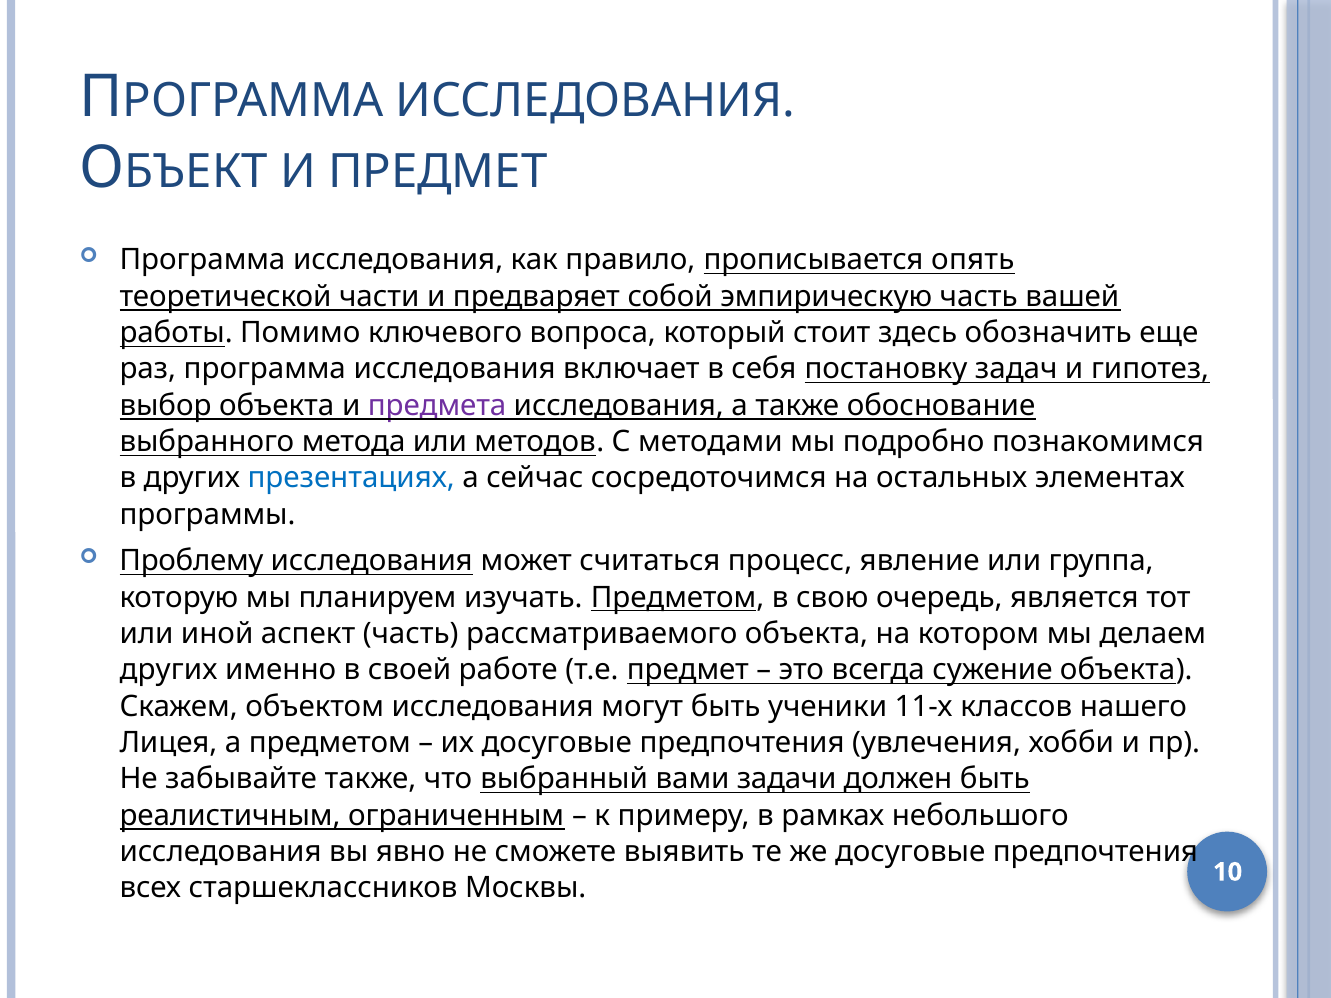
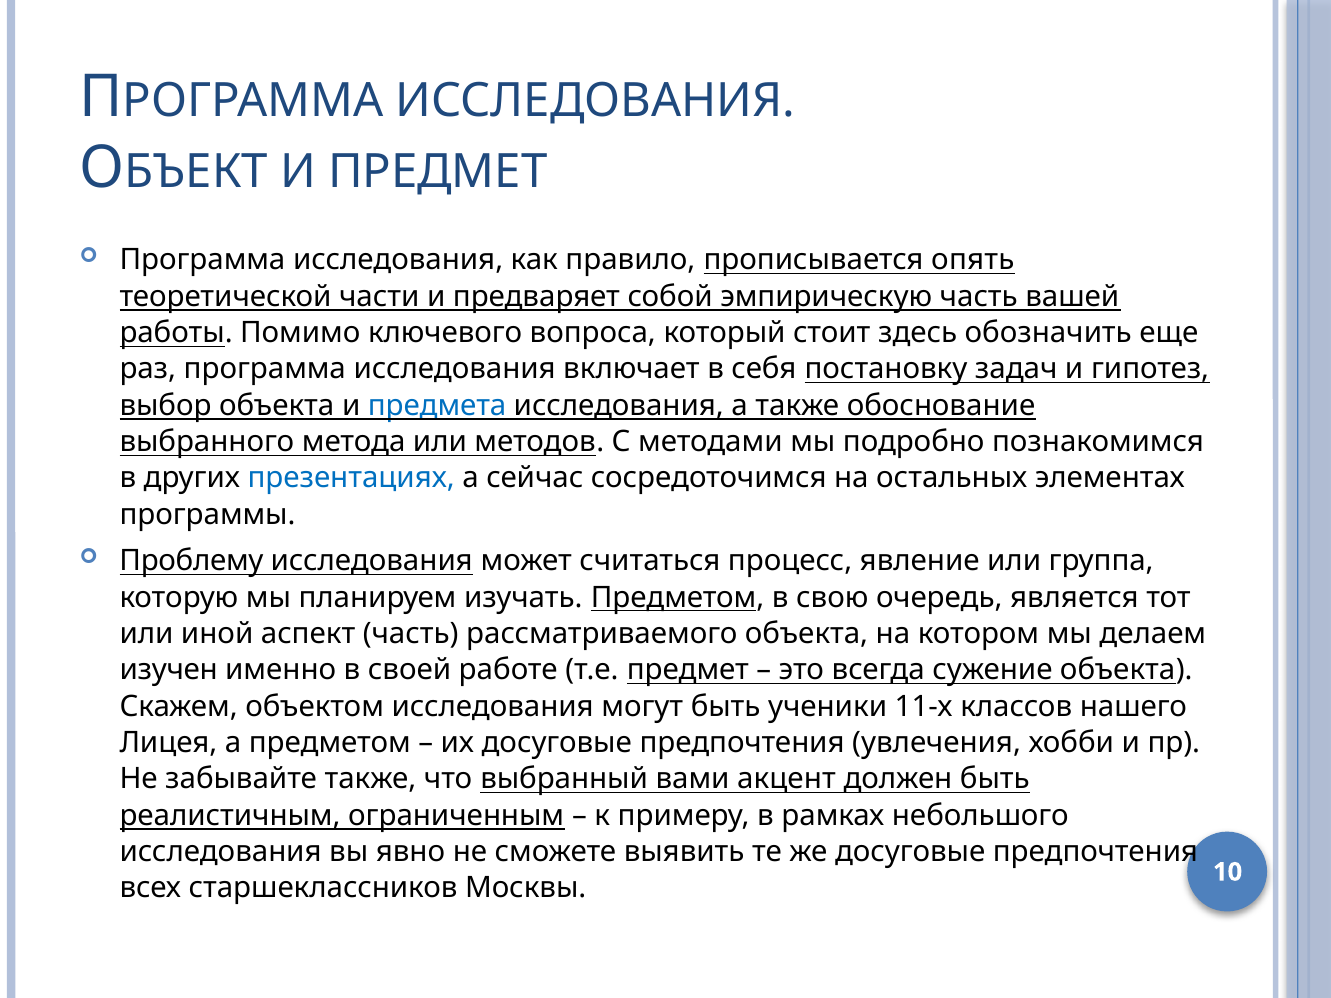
предмета colour: purple -> blue (437, 406)
других: других -> изучен (169, 670)
задачи: задачи -> акцент (786, 779)
